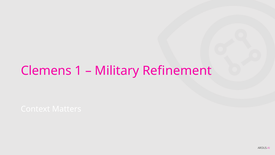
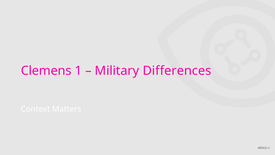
Refinement: Refinement -> Differences (177, 71)
